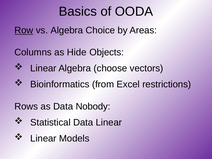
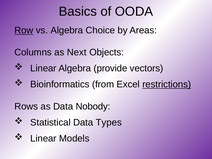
Hide: Hide -> Next (77, 52)
choose: choose -> provide (110, 68)
restrictions underline: none -> present (167, 84)
Data Linear: Linear -> Types (109, 122)
